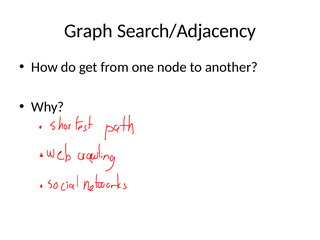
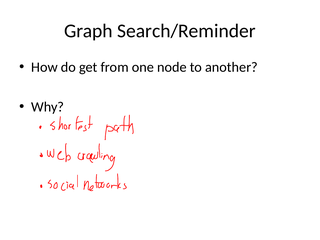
Search/Adjacency: Search/Adjacency -> Search/Reminder (186, 31)
